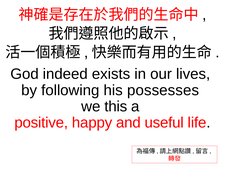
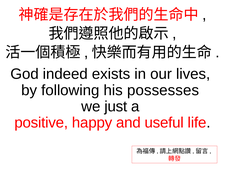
this: this -> just (116, 106)
